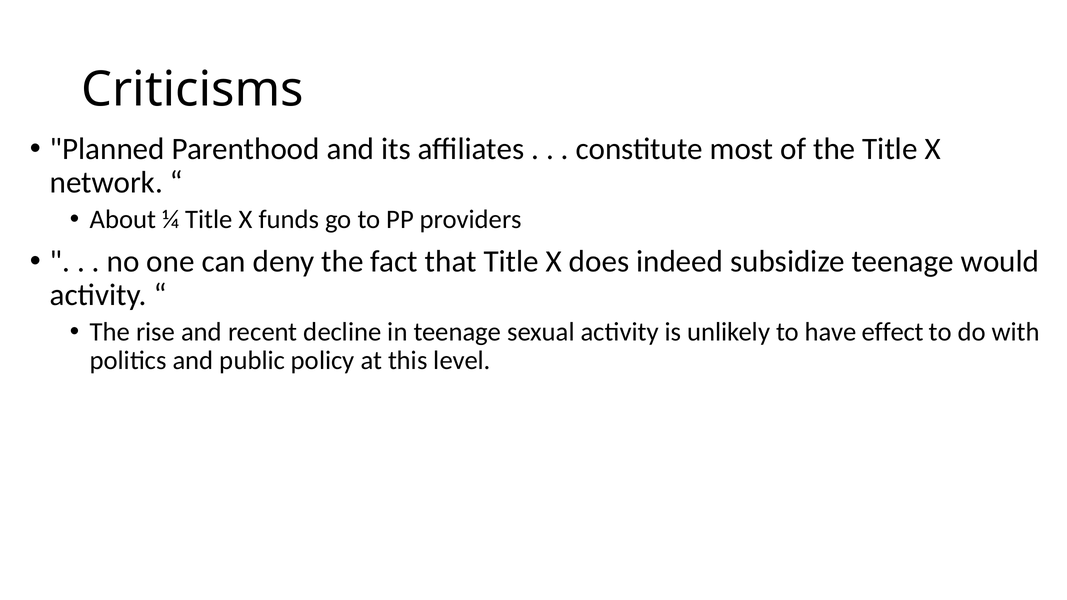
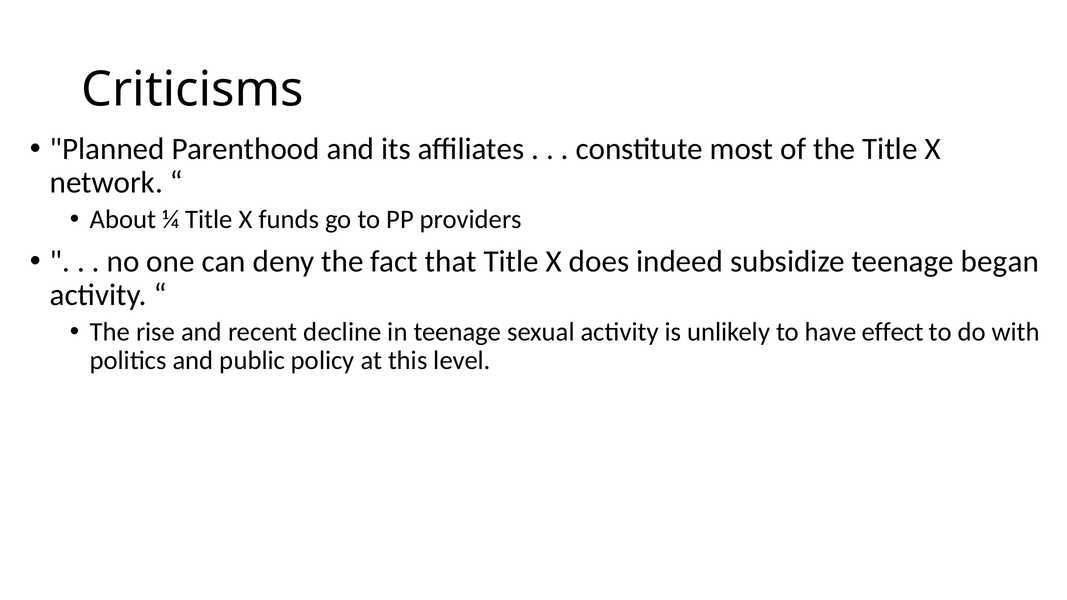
would: would -> began (1000, 262)
